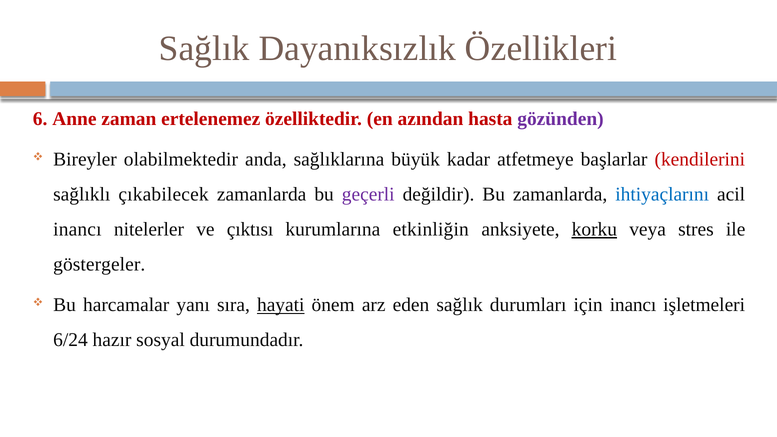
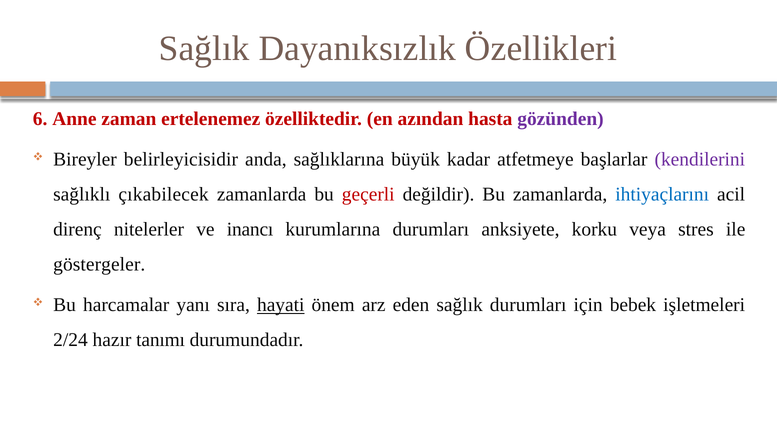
olabilmektedir: olabilmektedir -> belirleyicisidir (181, 160)
kendilerini colour: red -> purple (700, 160)
geçerli colour: purple -> red (368, 194)
inancı: inancı -> direnç (77, 229)
çıktısı: çıktısı -> inancı (250, 229)
kurumlarına etkinliğin: etkinliğin -> durumları (431, 229)
korku underline: present -> none (594, 229)
için inancı: inancı -> bebek (633, 305)
6/24: 6/24 -> 2/24 (71, 340)
sosyal: sosyal -> tanımı (161, 340)
